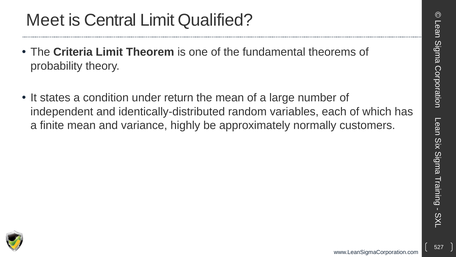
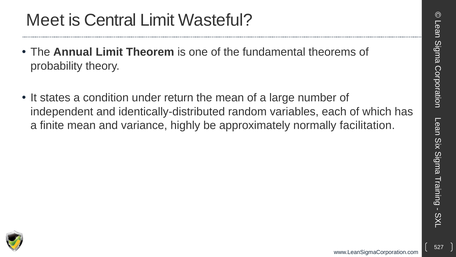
Qualified: Qualified -> Wasteful (215, 20)
Criteria: Criteria -> Annual (73, 52)
customers: customers -> facilitation (367, 125)
